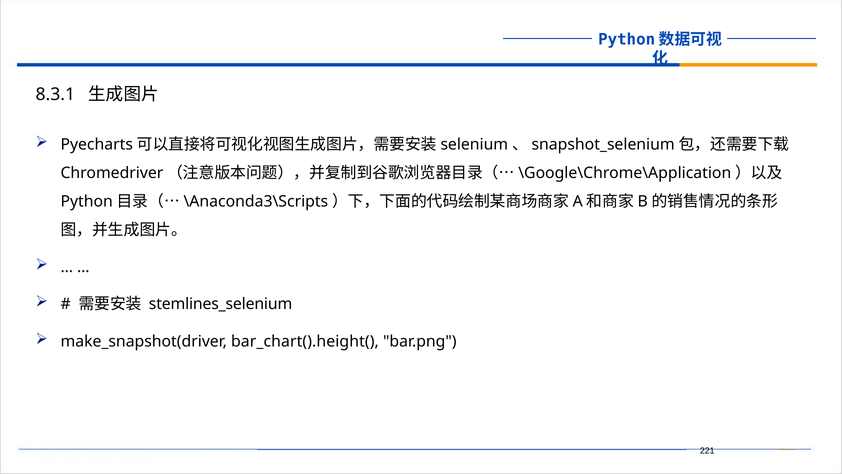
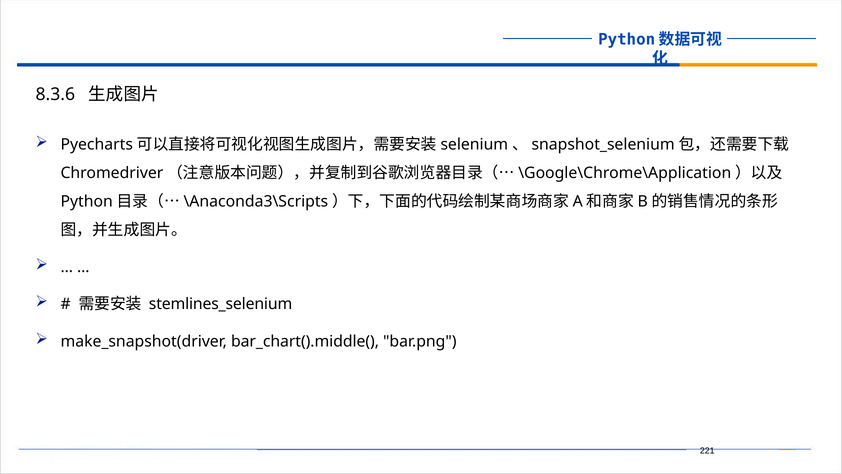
8.3.1: 8.3.1 -> 8.3.6 (55, 95)
bar_chart().height(: bar_chart().height( -> bar_chart().middle( (305, 341)
